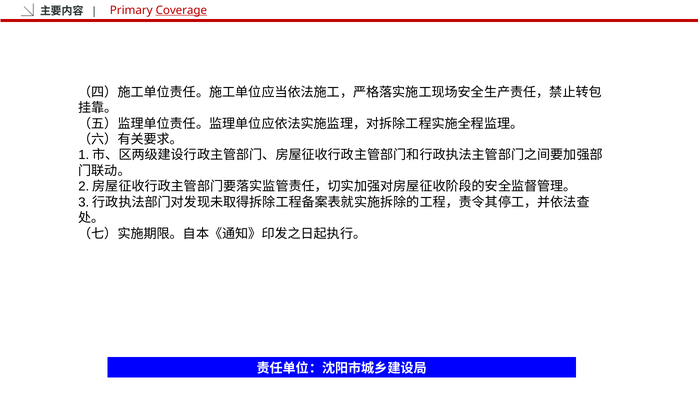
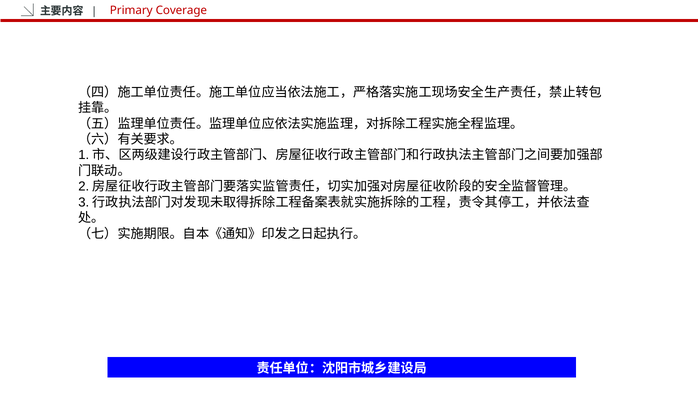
Coverage underline: present -> none (181, 10)
